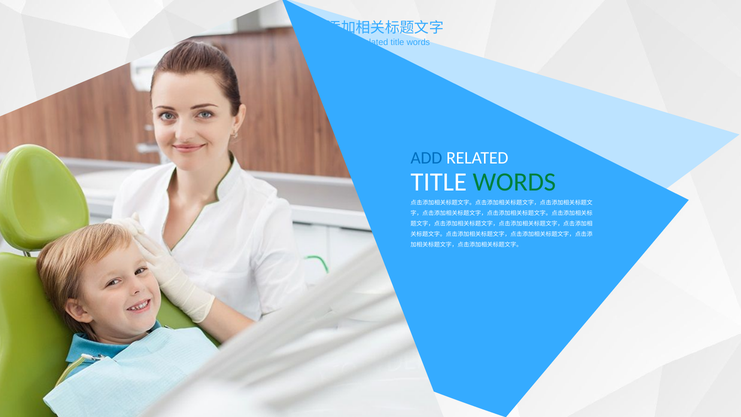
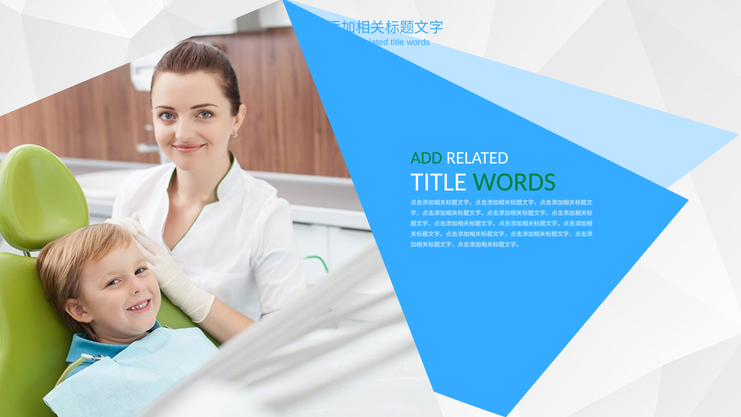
ADD colour: blue -> green (426, 158)
